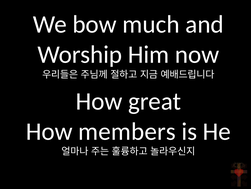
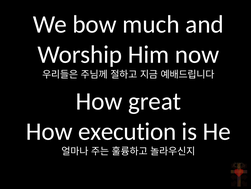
members: members -> execution (127, 131)
